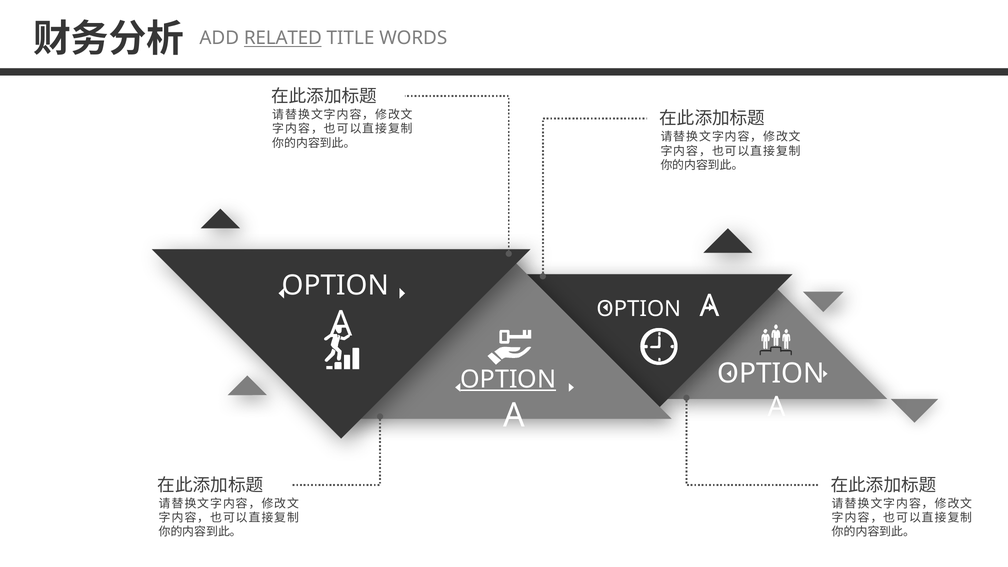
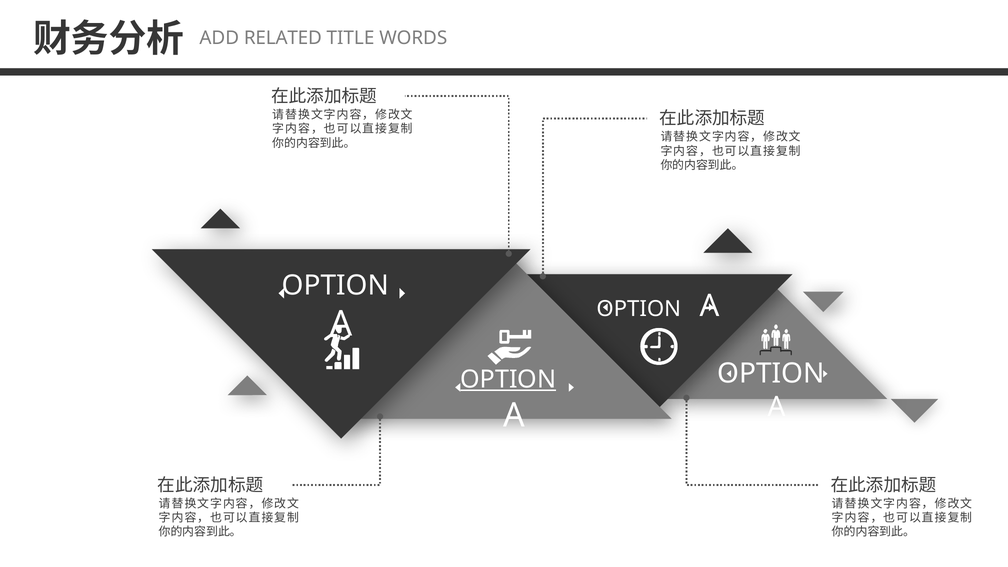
RELATED underline: present -> none (283, 38)
